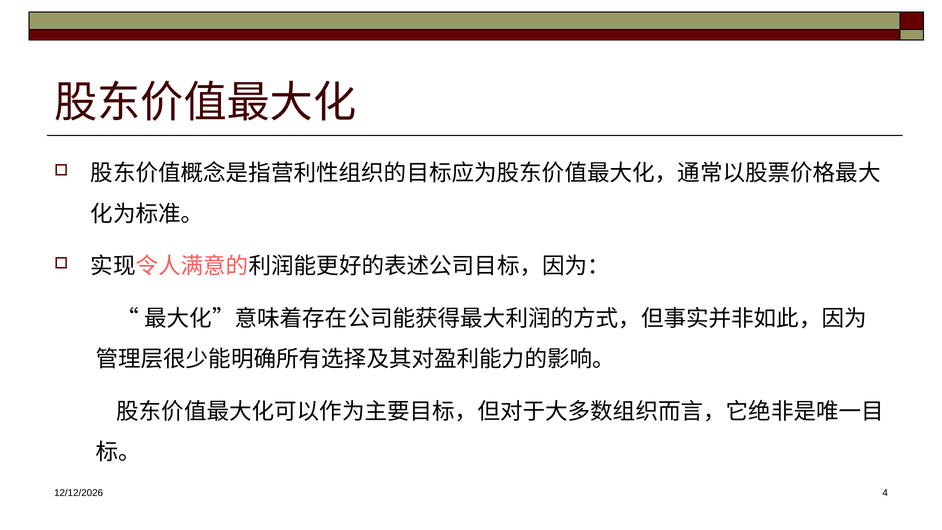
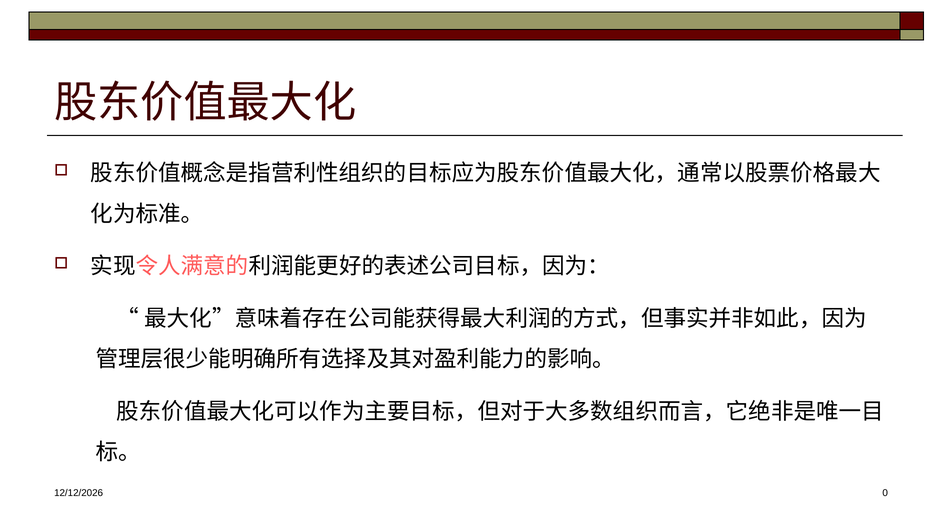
4: 4 -> 0 (885, 493)
